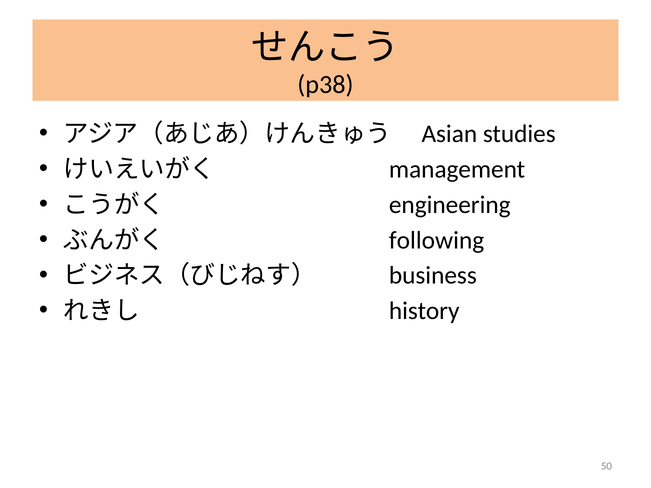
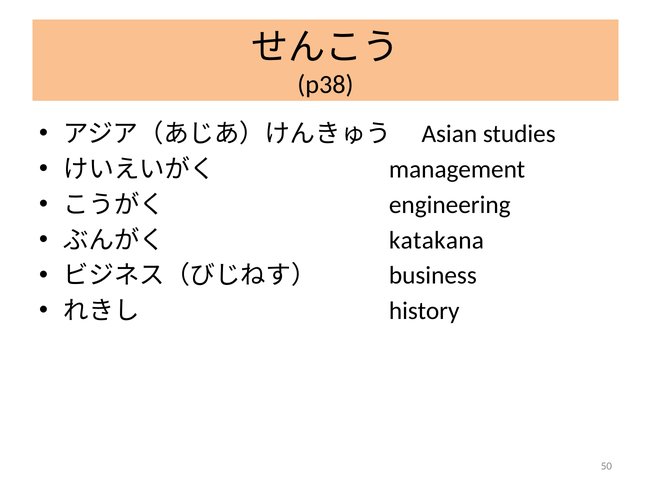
following: following -> katakana (436, 240)
